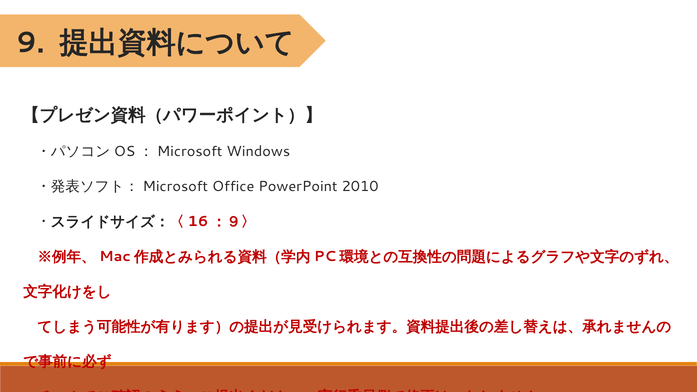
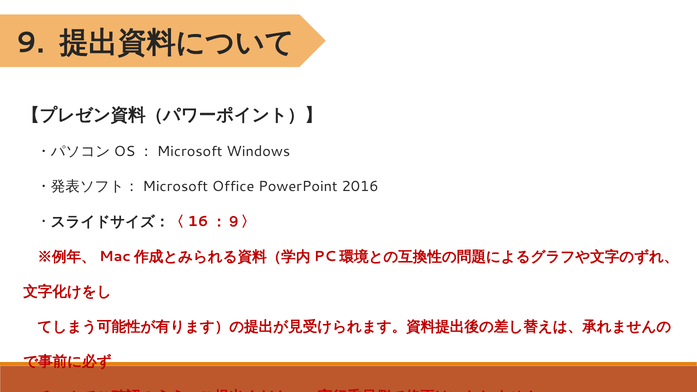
2010: 2010 -> 2016 (360, 187)
